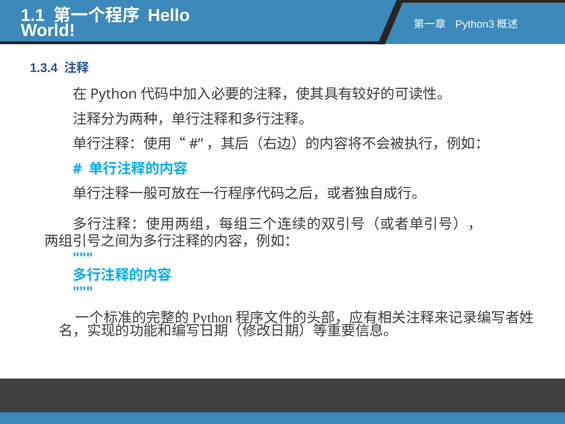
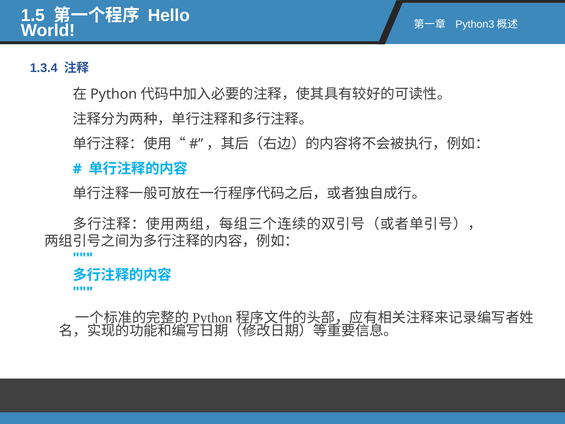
1.1: 1.1 -> 1.5 (33, 16)
